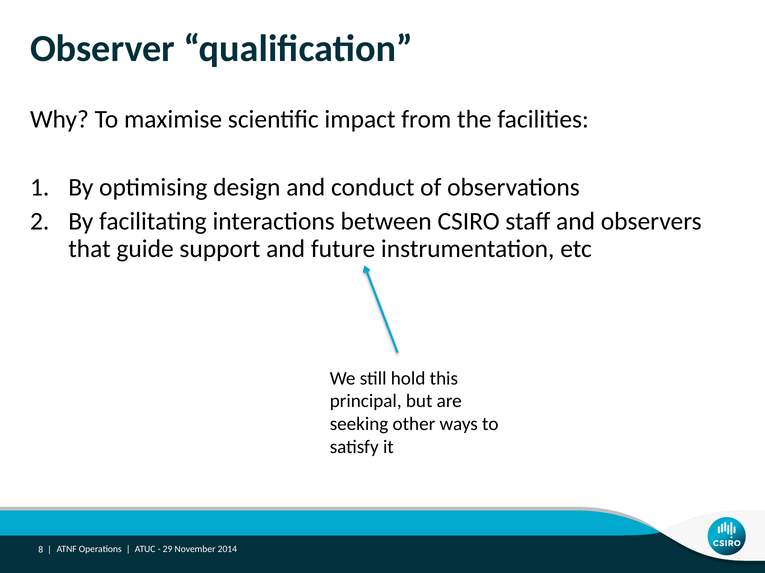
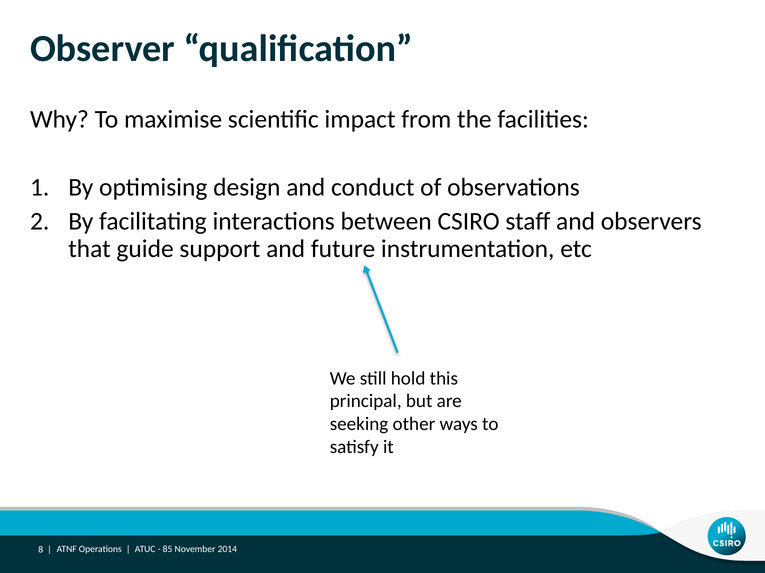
29: 29 -> 85 (168, 550)
